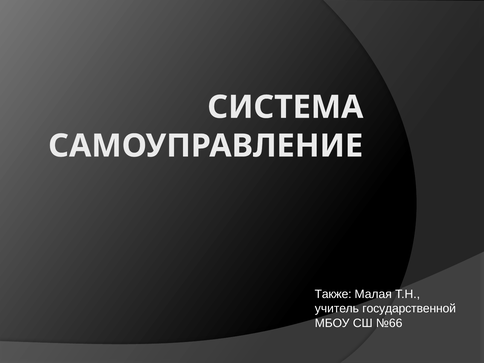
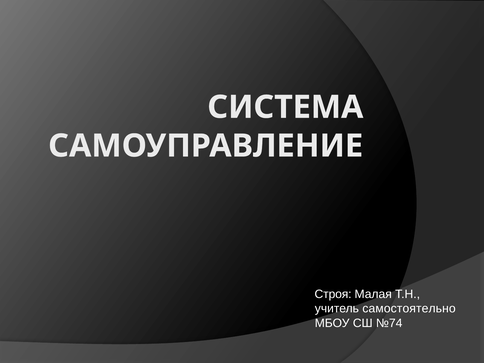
Также: Также -> Строя (333, 294)
государственной: государственной -> самостоятельно (409, 309)
№66: №66 -> №74 (389, 323)
